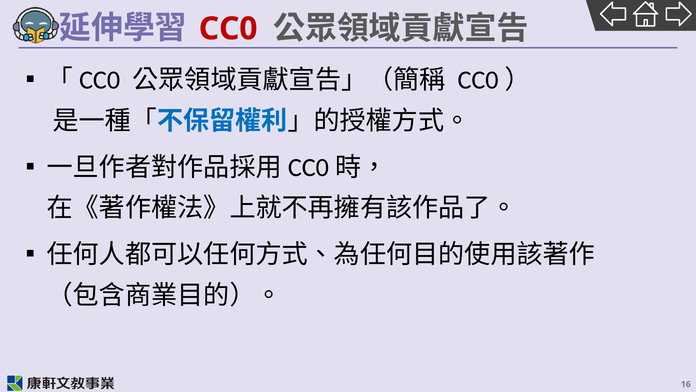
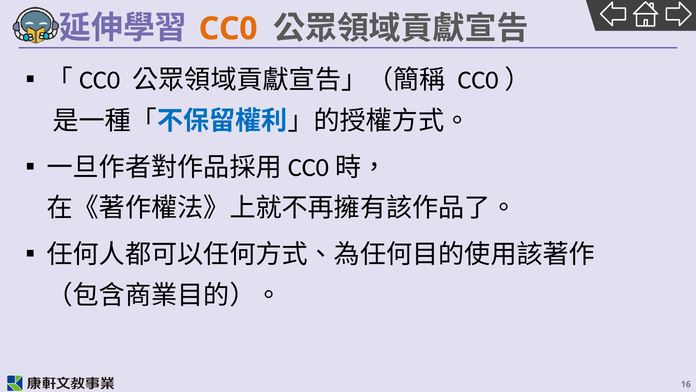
CC0 colour: red -> orange (228, 29)
